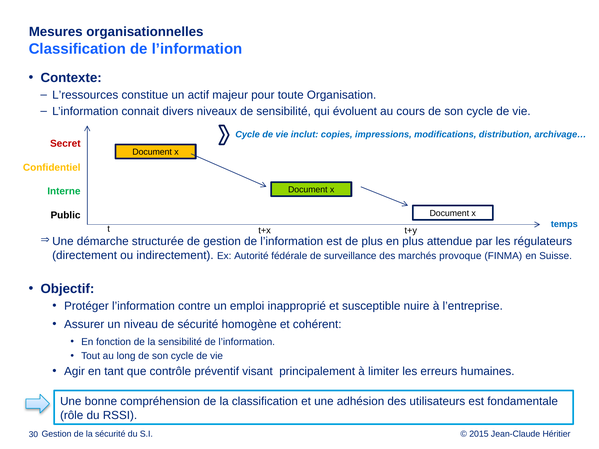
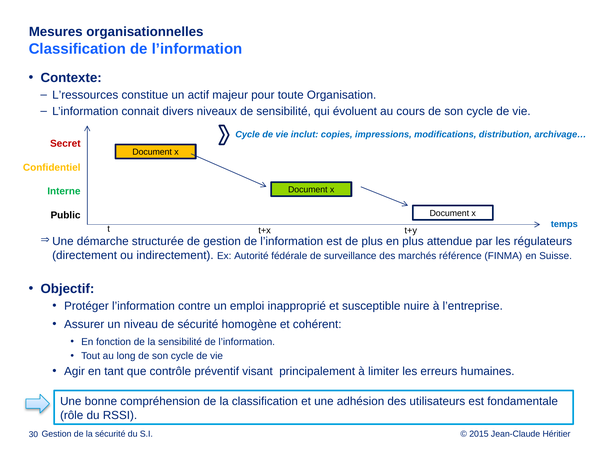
provoque: provoque -> référence (460, 256)
